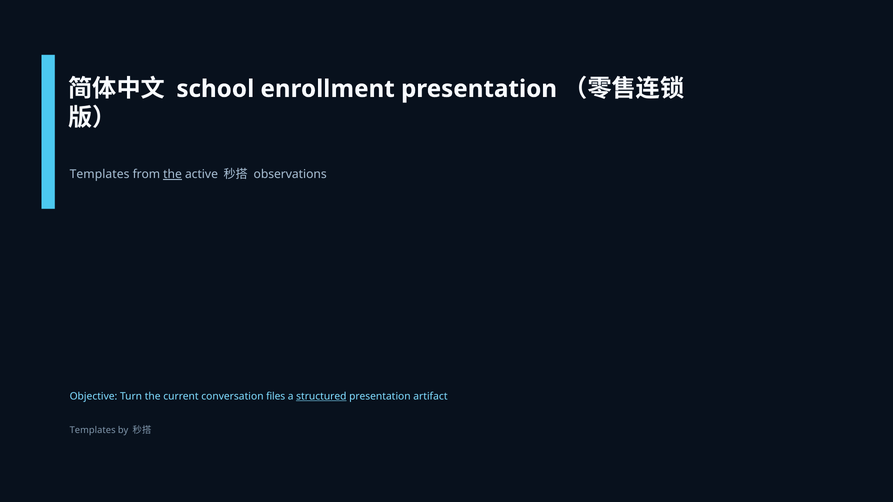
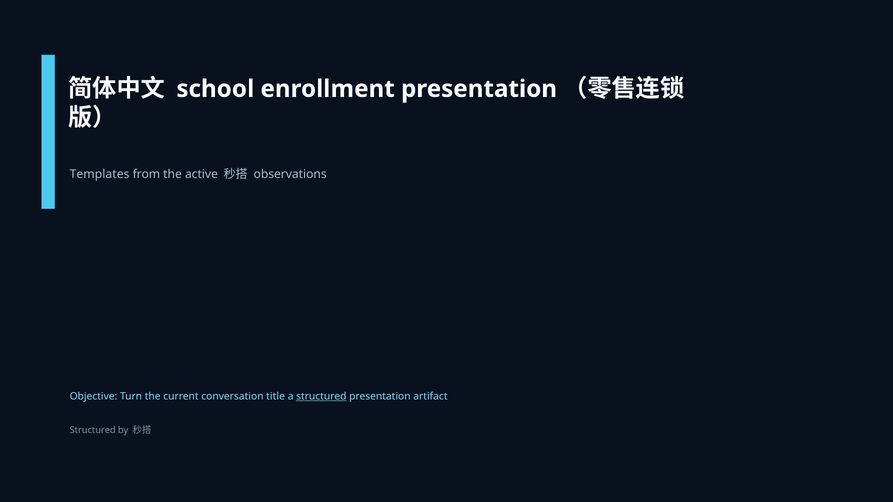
the underline: present -> none (173, 174)
files: files -> title (276, 397)
Templates: Templates -> Structured (93, 431)
